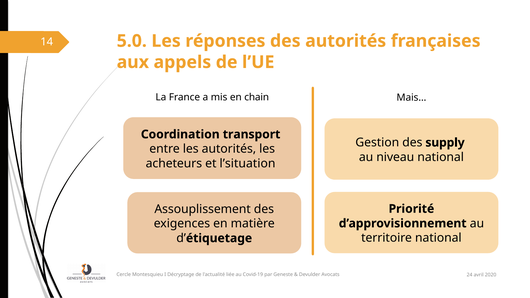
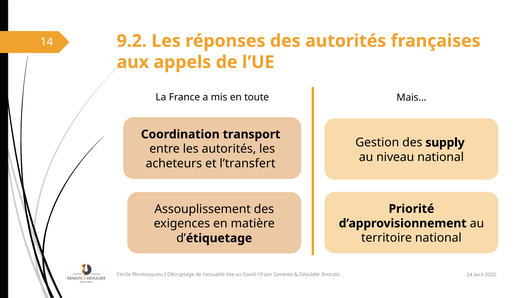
5.0: 5.0 -> 9.2 (132, 41)
chain: chain -> toute (257, 97)
l’situation: l’situation -> l’transfert (248, 164)
